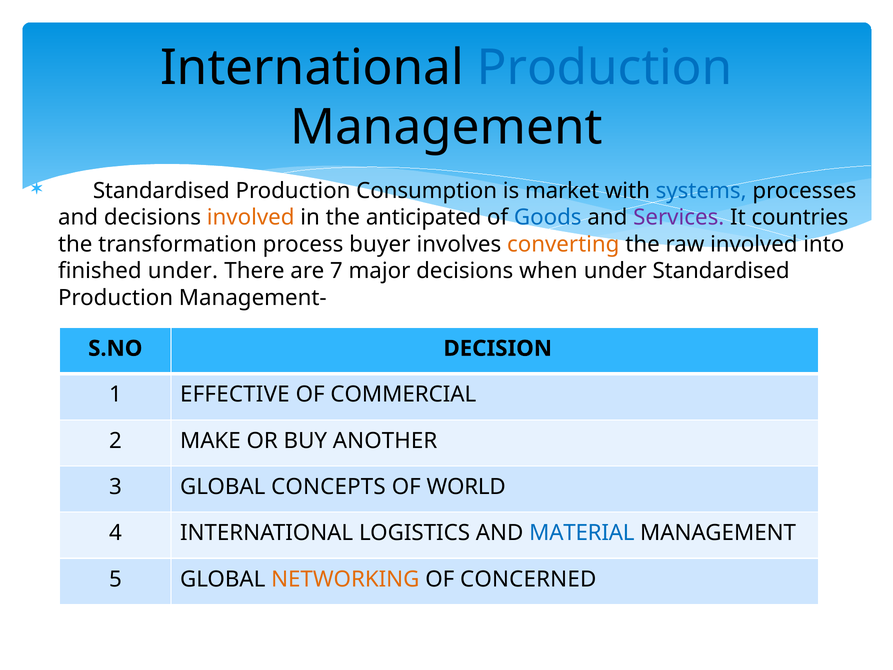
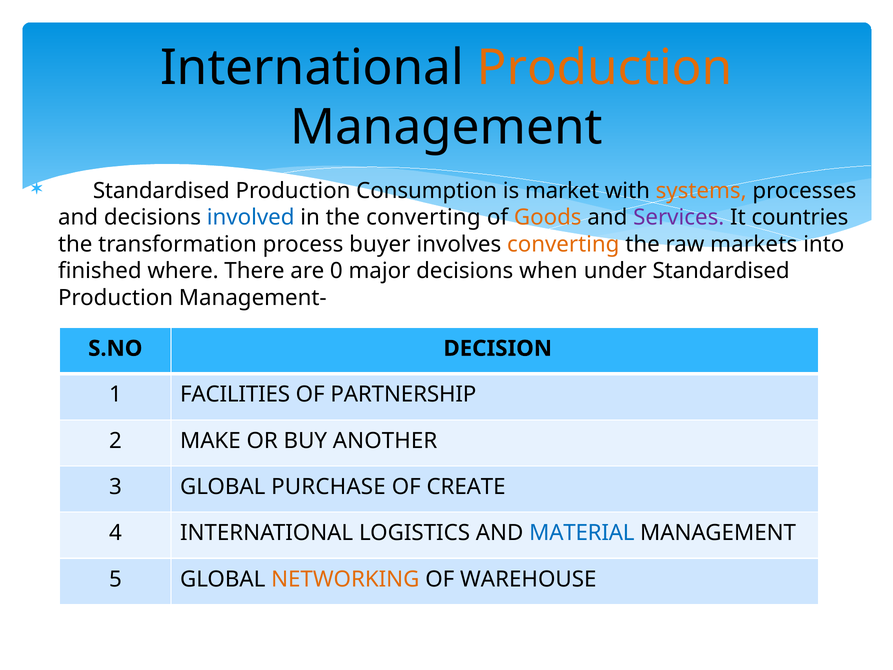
Production colour: blue -> orange (605, 68)
systems colour: blue -> orange (701, 191)
involved colour: orange -> blue (251, 217)
the anticipated: anticipated -> converting (423, 217)
Goods colour: blue -> orange (548, 217)
raw involved: involved -> markets (754, 244)
finished under: under -> where (183, 271)
7: 7 -> 0 (336, 271)
EFFECTIVE: EFFECTIVE -> FACILITIES (235, 394)
COMMERCIAL: COMMERCIAL -> PARTNERSHIP (403, 394)
CONCEPTS: CONCEPTS -> PURCHASE (328, 487)
WORLD: WORLD -> CREATE (466, 487)
CONCERNED: CONCERNED -> WAREHOUSE (528, 579)
